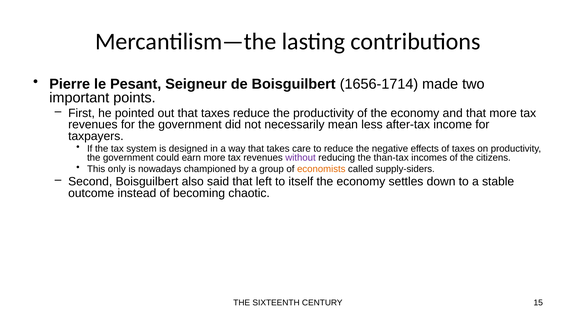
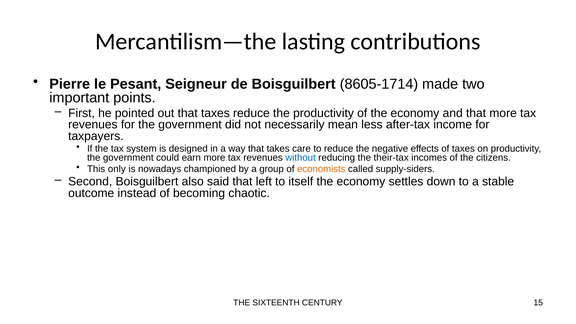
1656-1714: 1656-1714 -> 8605-1714 (379, 84)
without colour: purple -> blue (301, 158)
than-tax: than-tax -> their-tax (391, 158)
